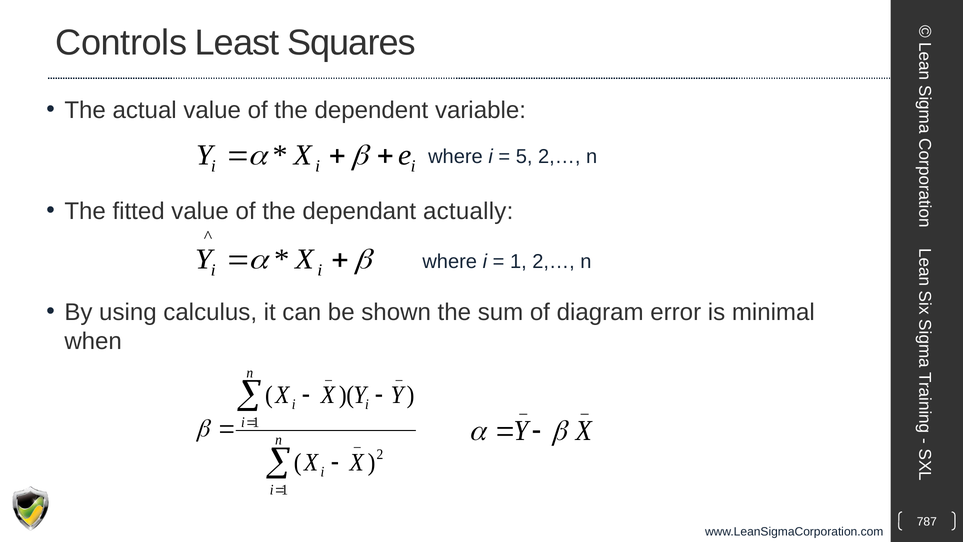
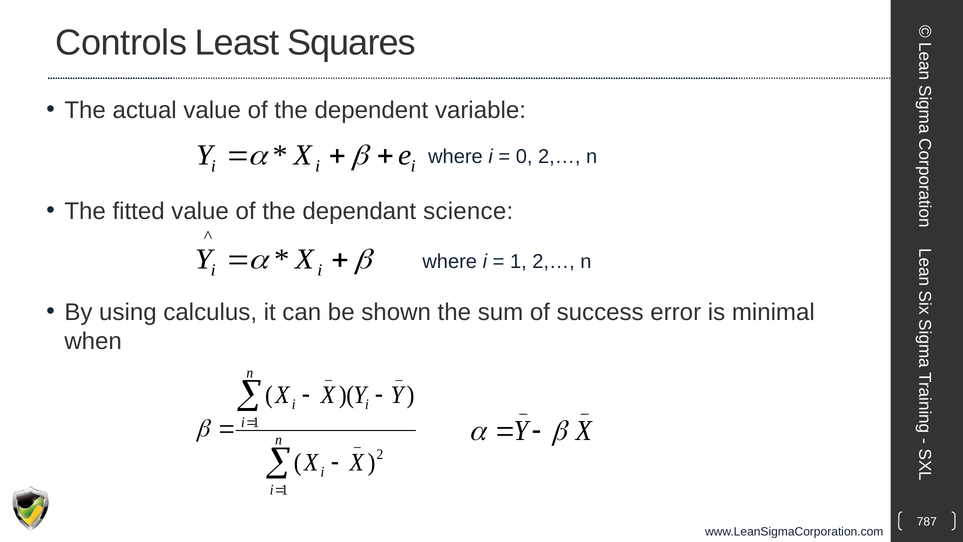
5: 5 -> 0 (524, 156)
actually: actually -> science (468, 211)
diagram: diagram -> success (600, 312)
